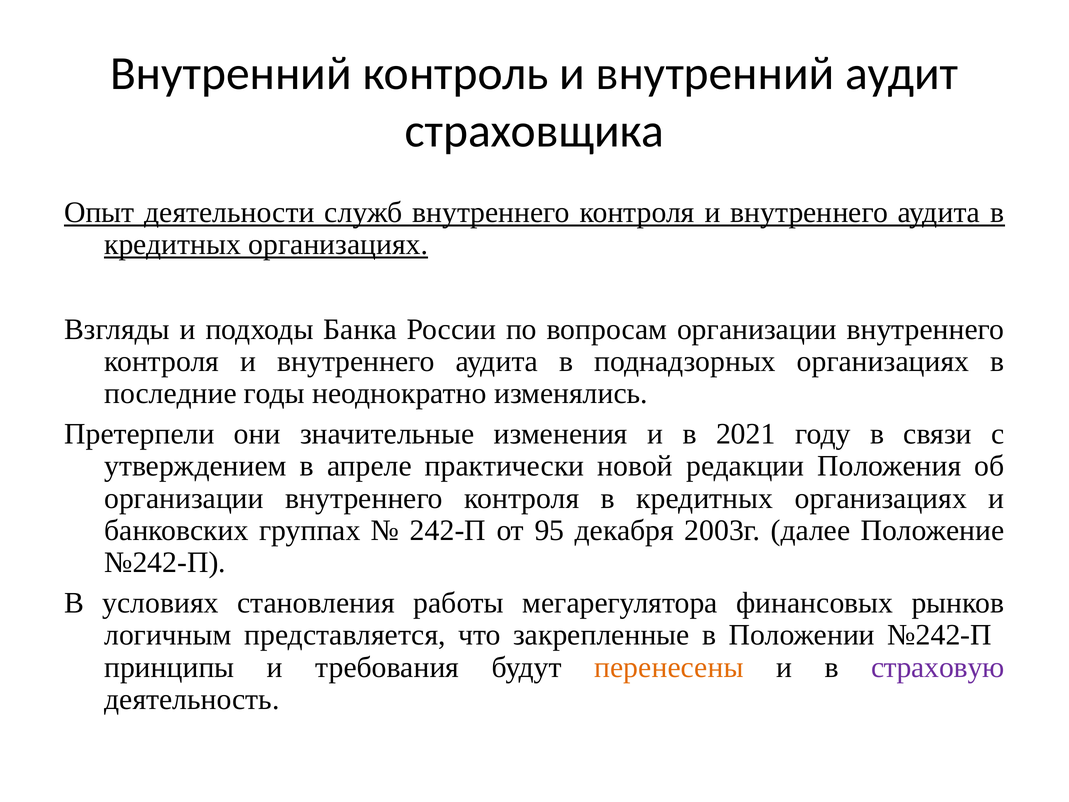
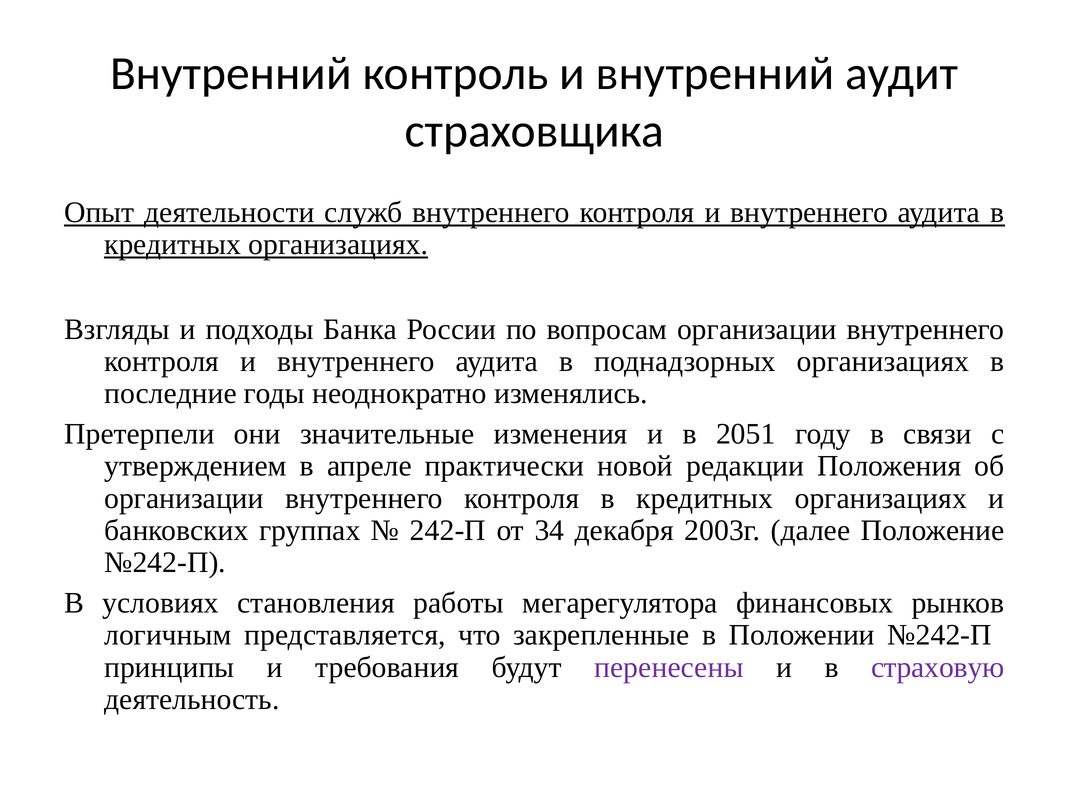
2021: 2021 -> 2051 (746, 434)
95: 95 -> 34 (549, 530)
перенесены colour: orange -> purple (669, 667)
